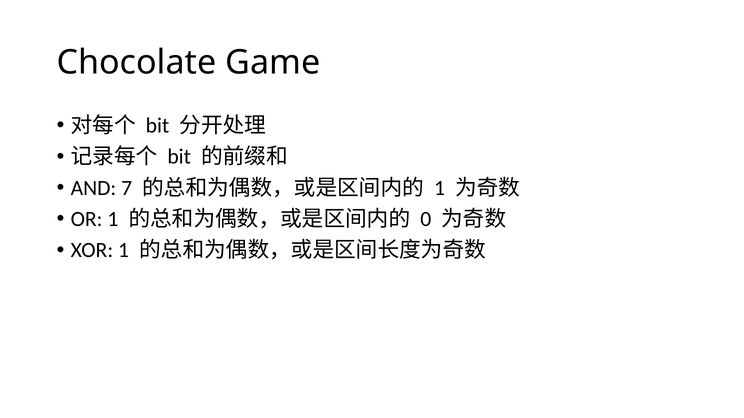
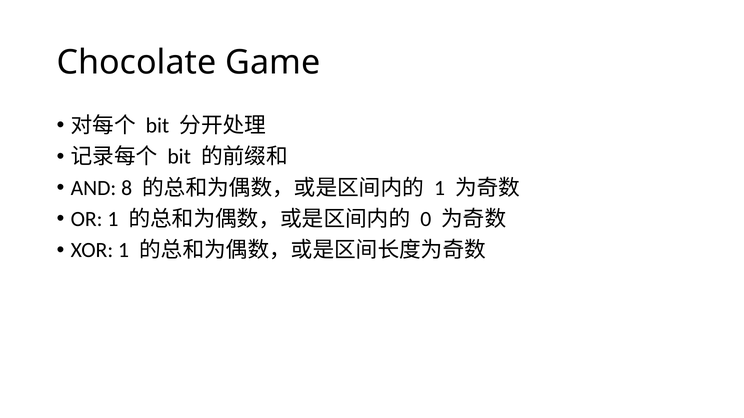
7: 7 -> 8 (127, 188)
